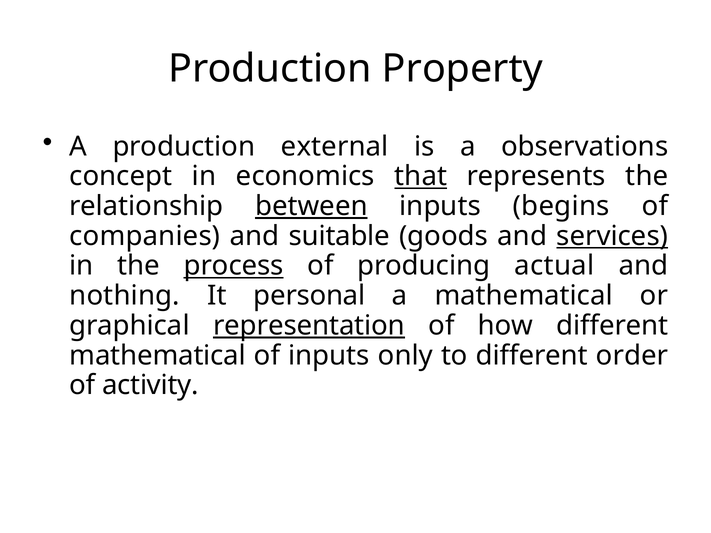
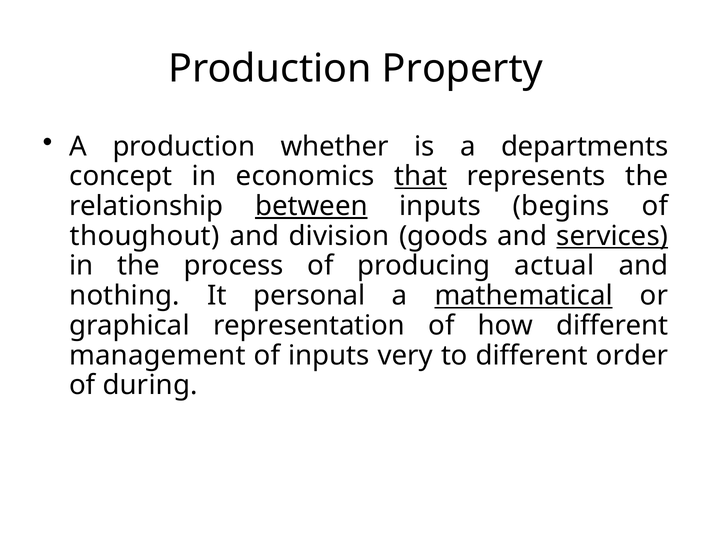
external: external -> whether (335, 147)
observations: observations -> departments (585, 147)
companies: companies -> thoughout (145, 236)
suitable: suitable -> division (339, 236)
process underline: present -> none (234, 266)
mathematical underline: none -> present (524, 296)
representation underline: present -> none (309, 326)
mathematical: mathematical -> management (157, 356)
only: only -> very (405, 356)
activity: activity -> during (150, 385)
